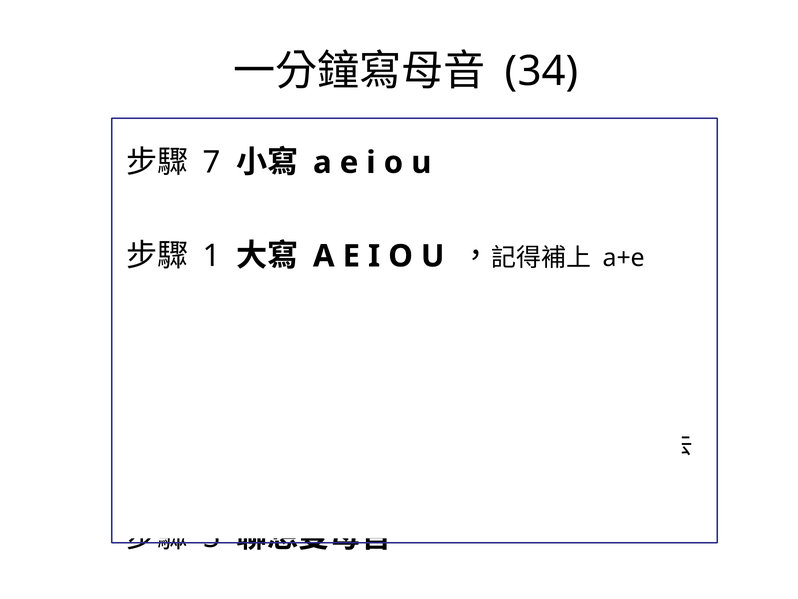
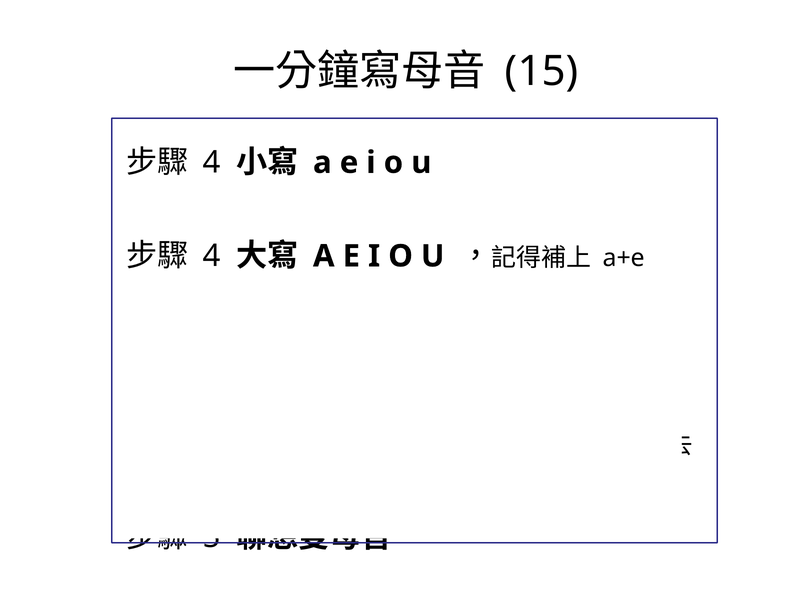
34: 34 -> 15 (542, 71)
7: 7 -> 4 (212, 162)
1: 1 -> 4 (212, 256)
